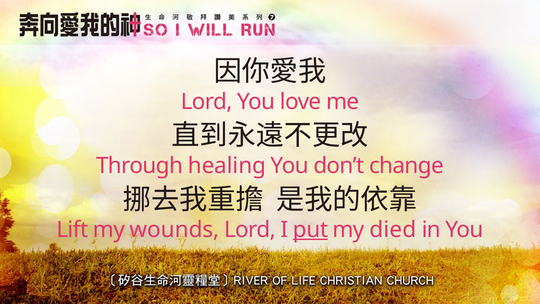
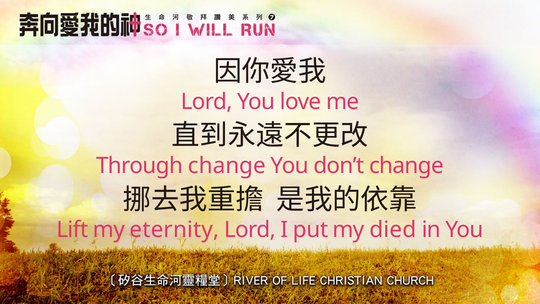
Through healing: healing -> change (227, 166)
wounds: wounds -> eternity (174, 230)
put underline: present -> none (310, 230)
